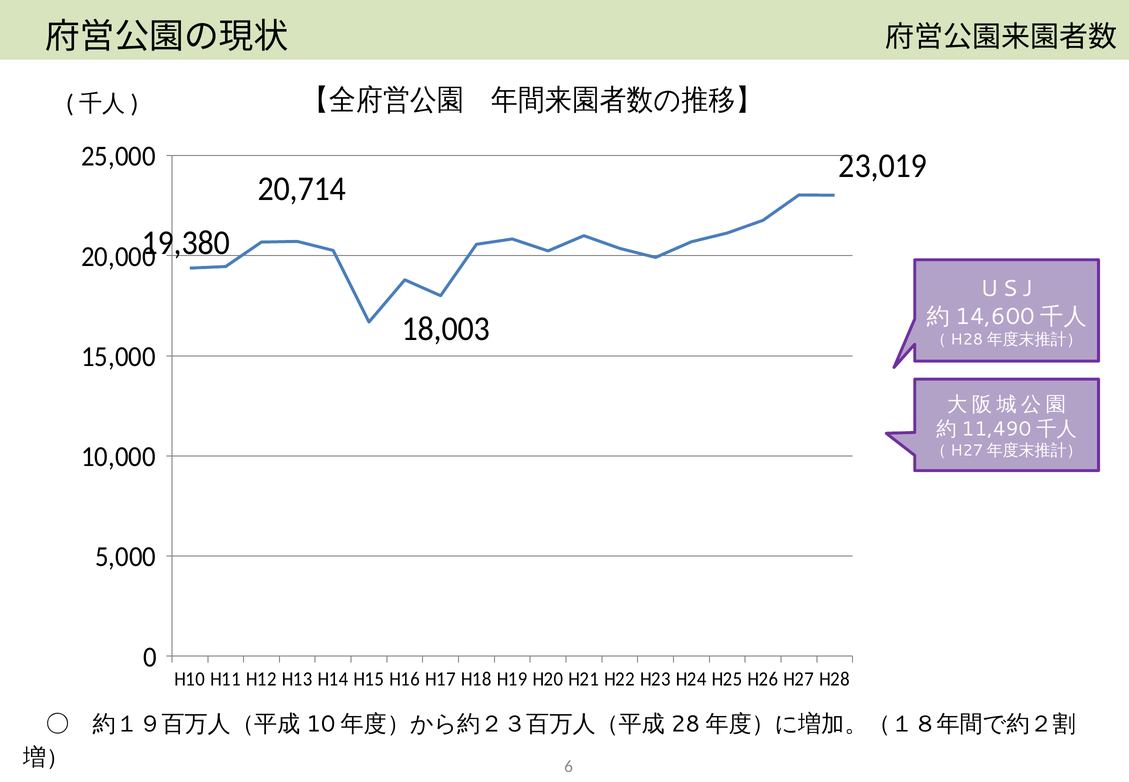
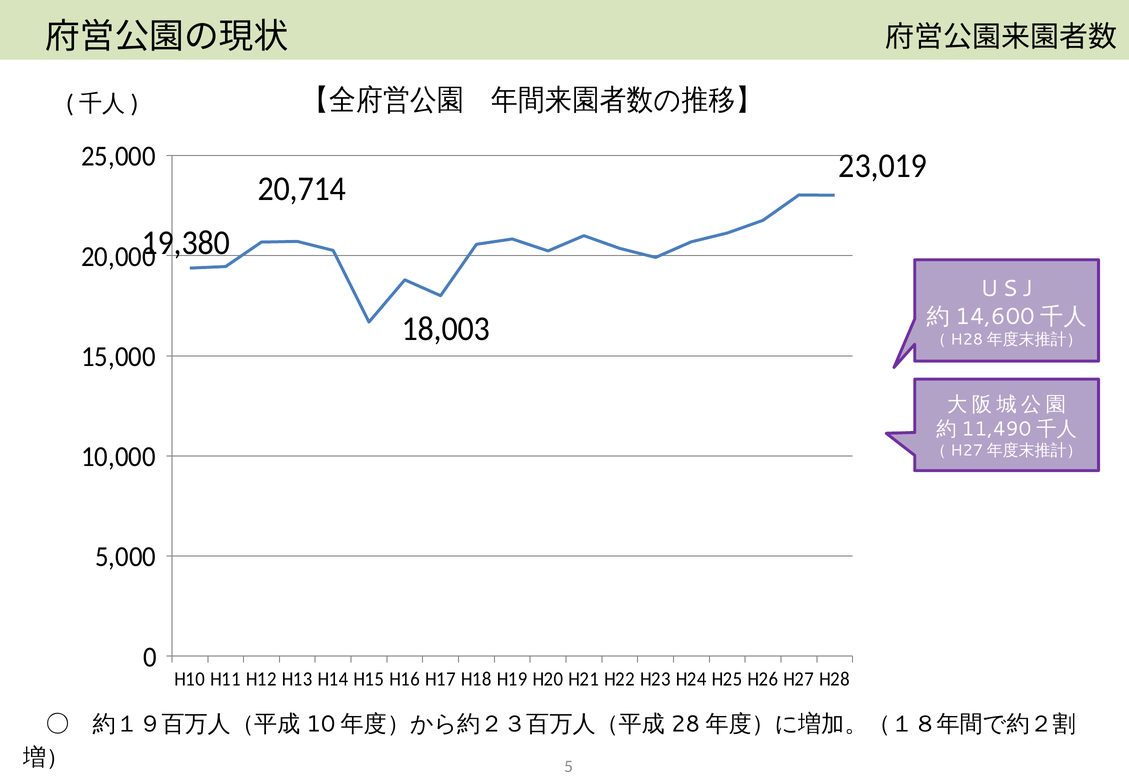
6: 6 -> 5 (569, 766)
